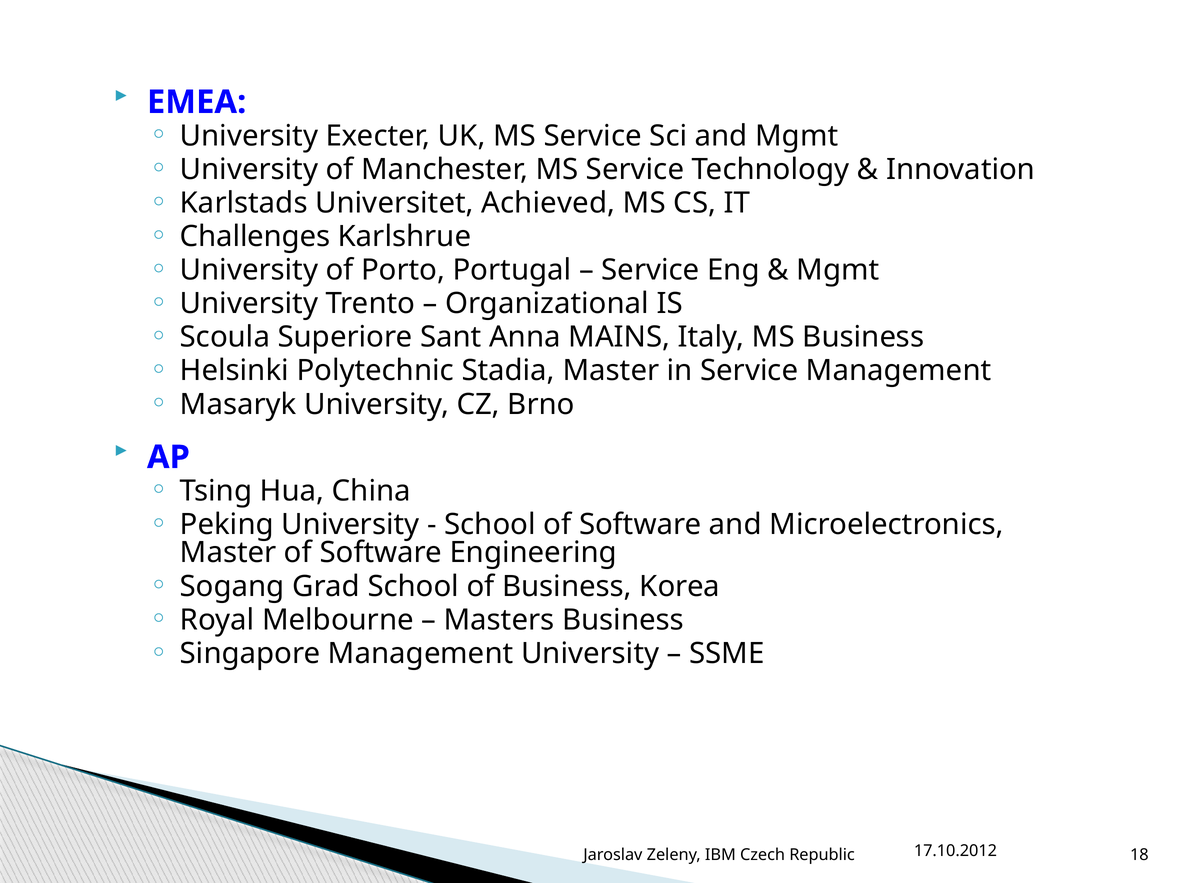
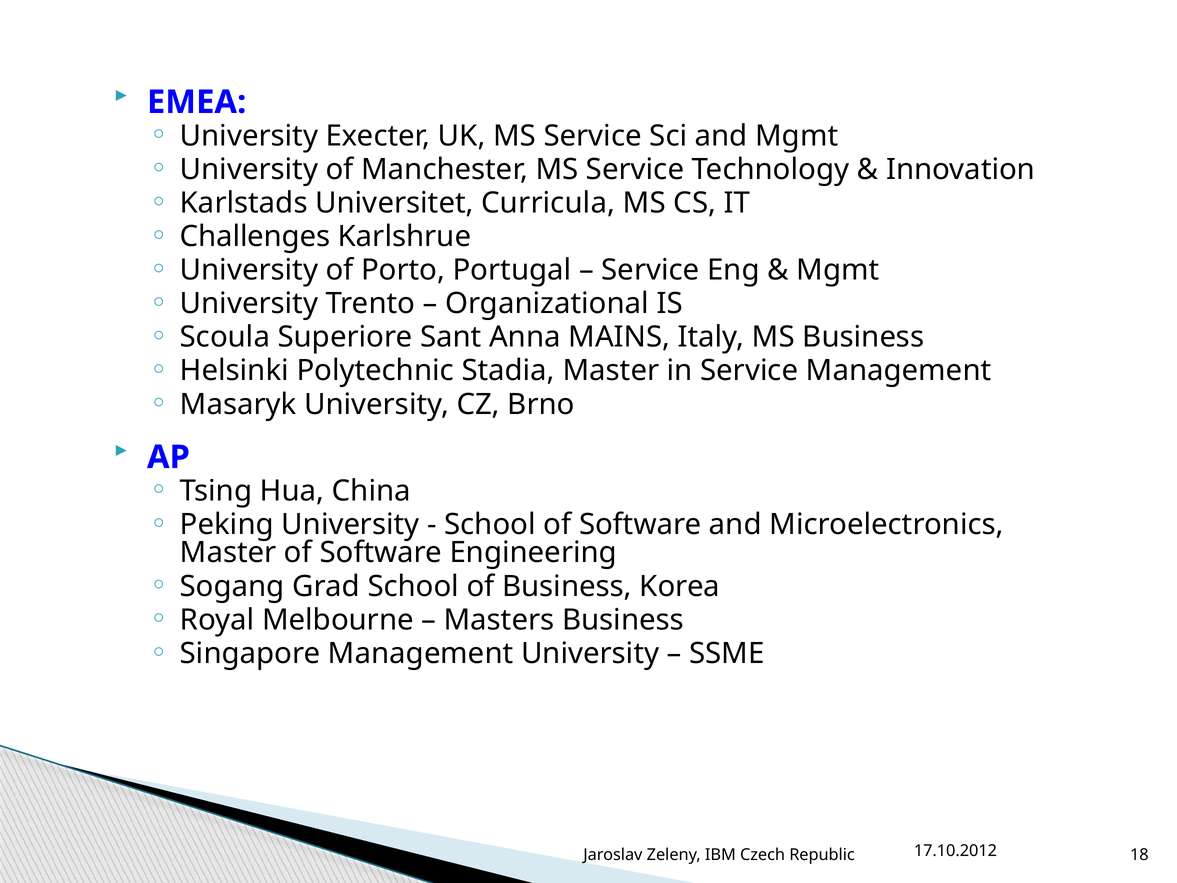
Achieved: Achieved -> Curricula (548, 203)
